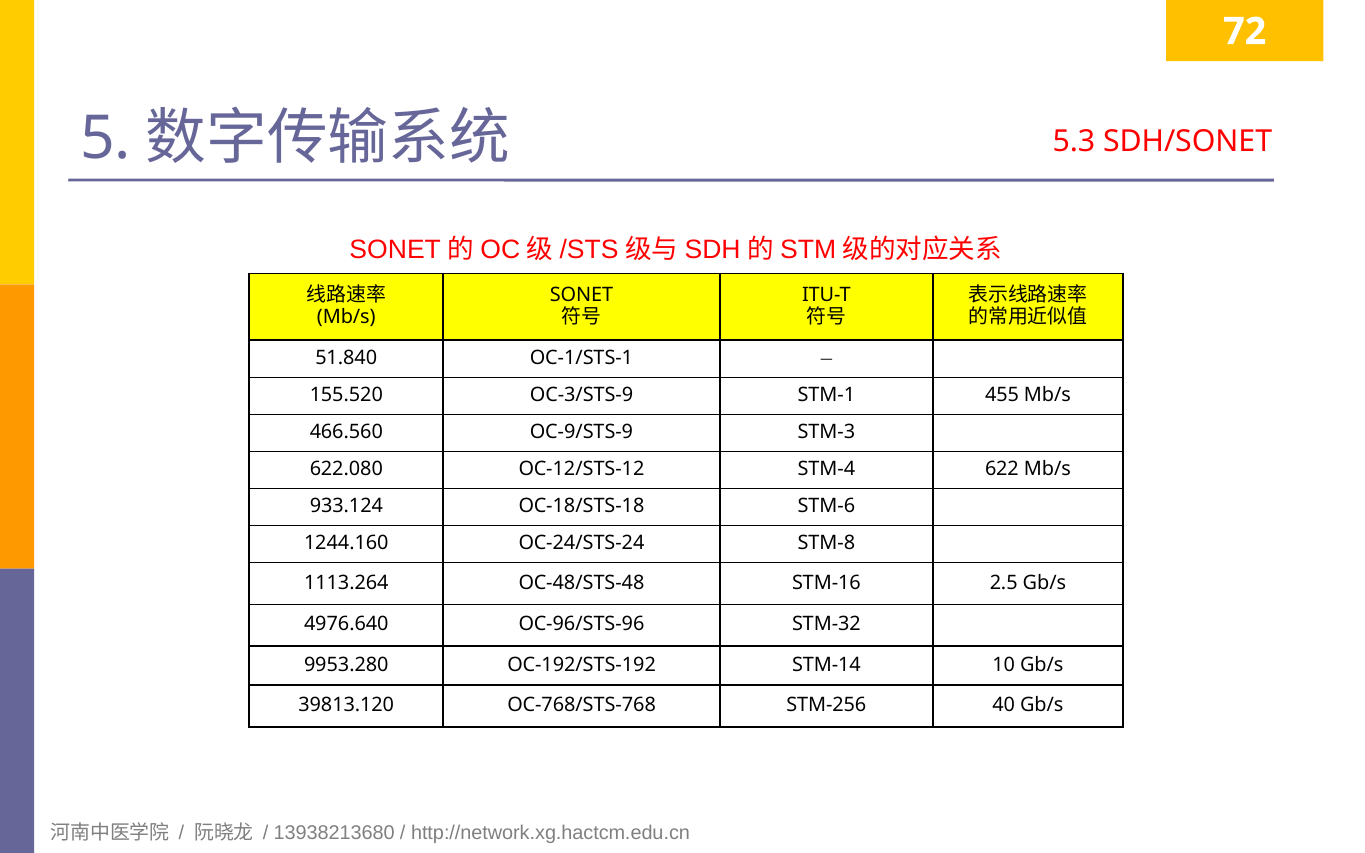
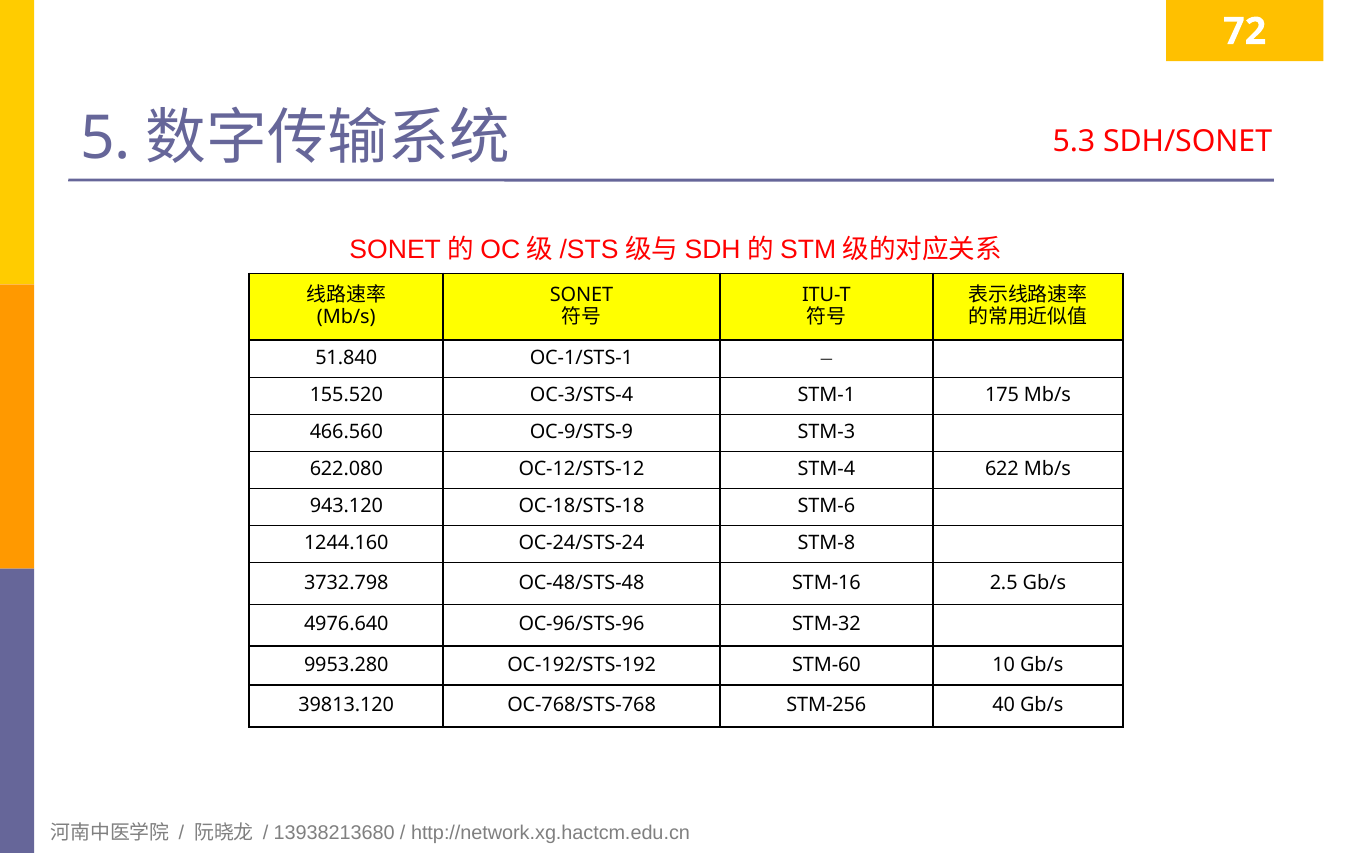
OC-3/STS-9: OC-3/STS-9 -> OC-3/STS-4 (582, 395)
455: 455 -> 175 (1002, 395)
933.124: 933.124 -> 943.120 (346, 506)
1113.264: 1113.264 -> 3732.798 (346, 583)
STM-14: STM-14 -> STM-60 (826, 665)
